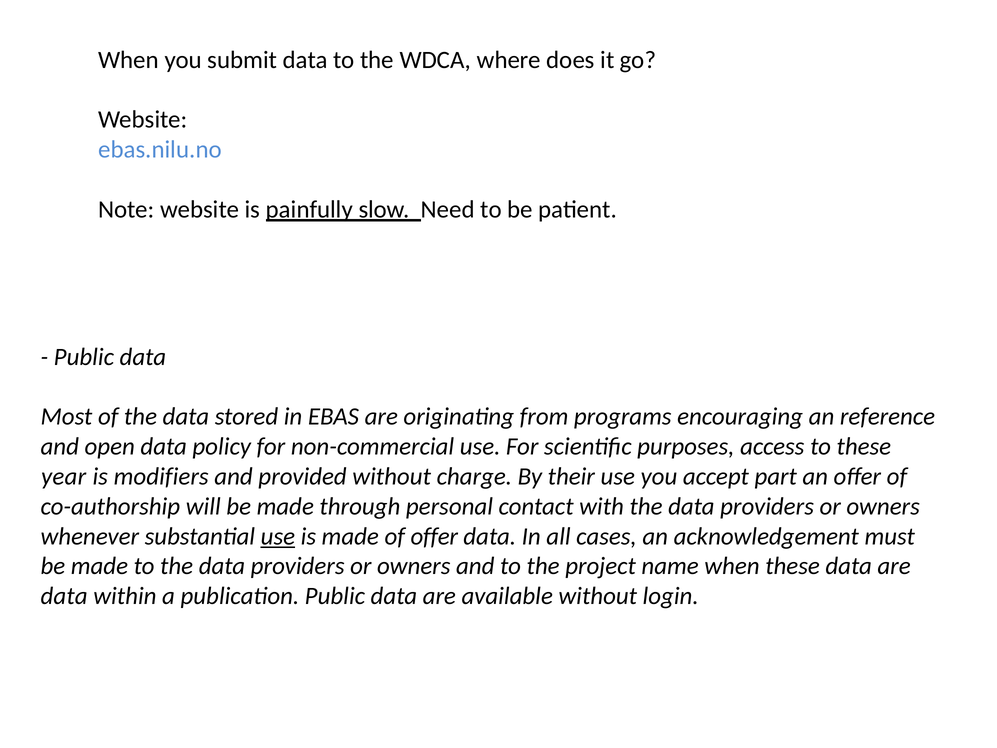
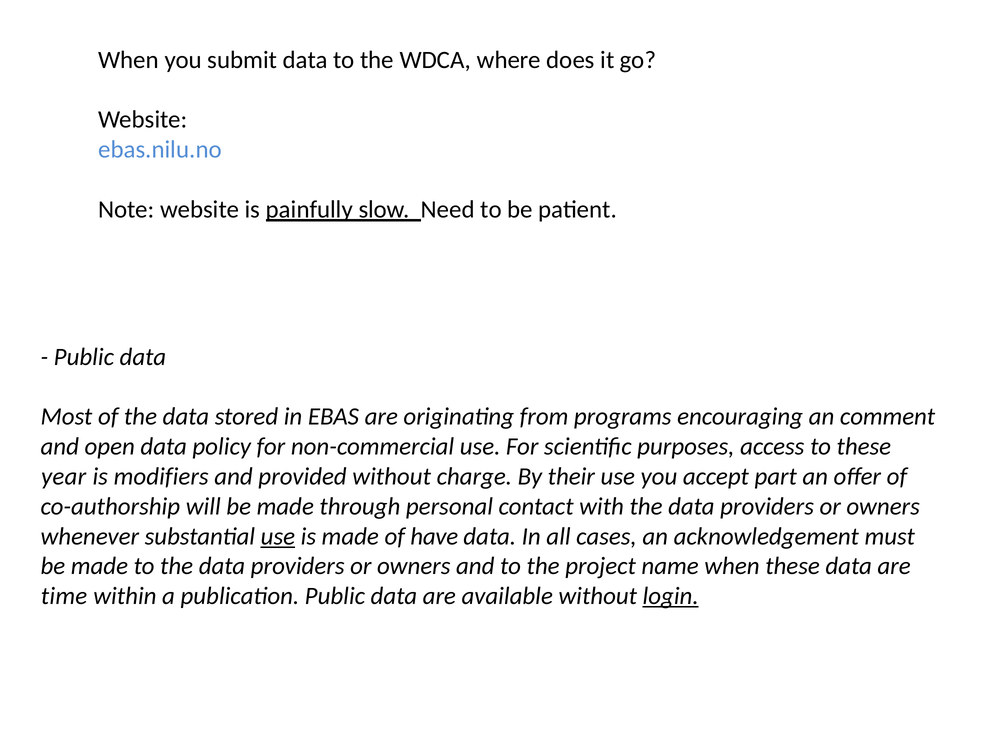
reference: reference -> comment (888, 416)
of offer: offer -> have (434, 536)
data: data -> time (64, 596)
login underline: none -> present (671, 596)
